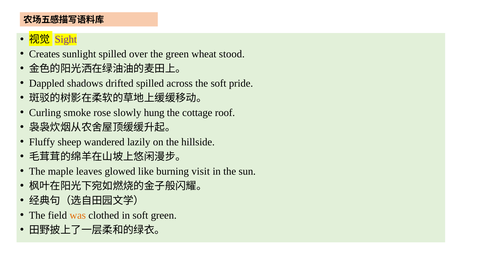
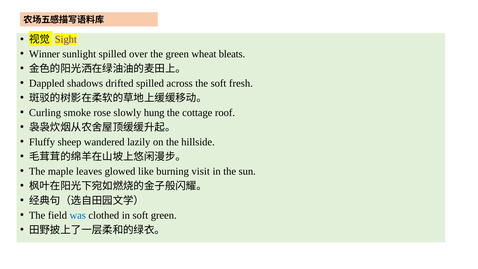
Creates: Creates -> Winner (44, 54)
stood: stood -> bleats (232, 54)
pride: pride -> fresh (241, 83)
was colour: orange -> blue (78, 215)
